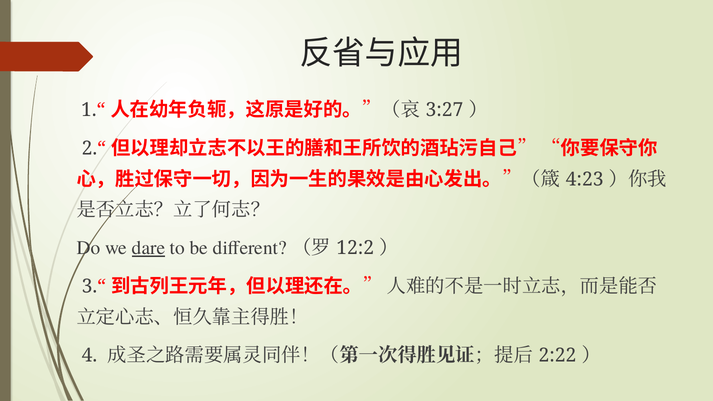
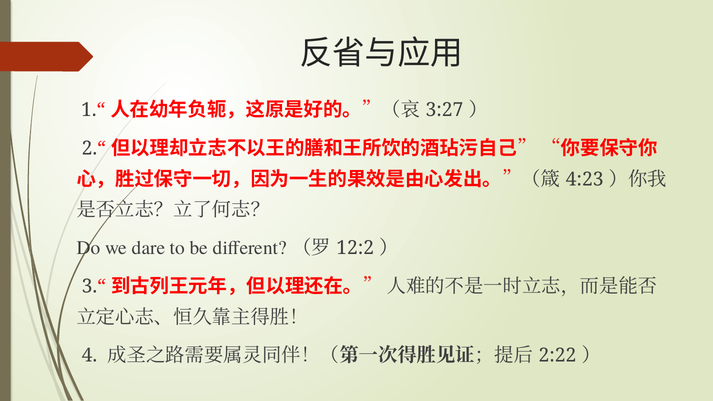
dare underline: present -> none (148, 248)
